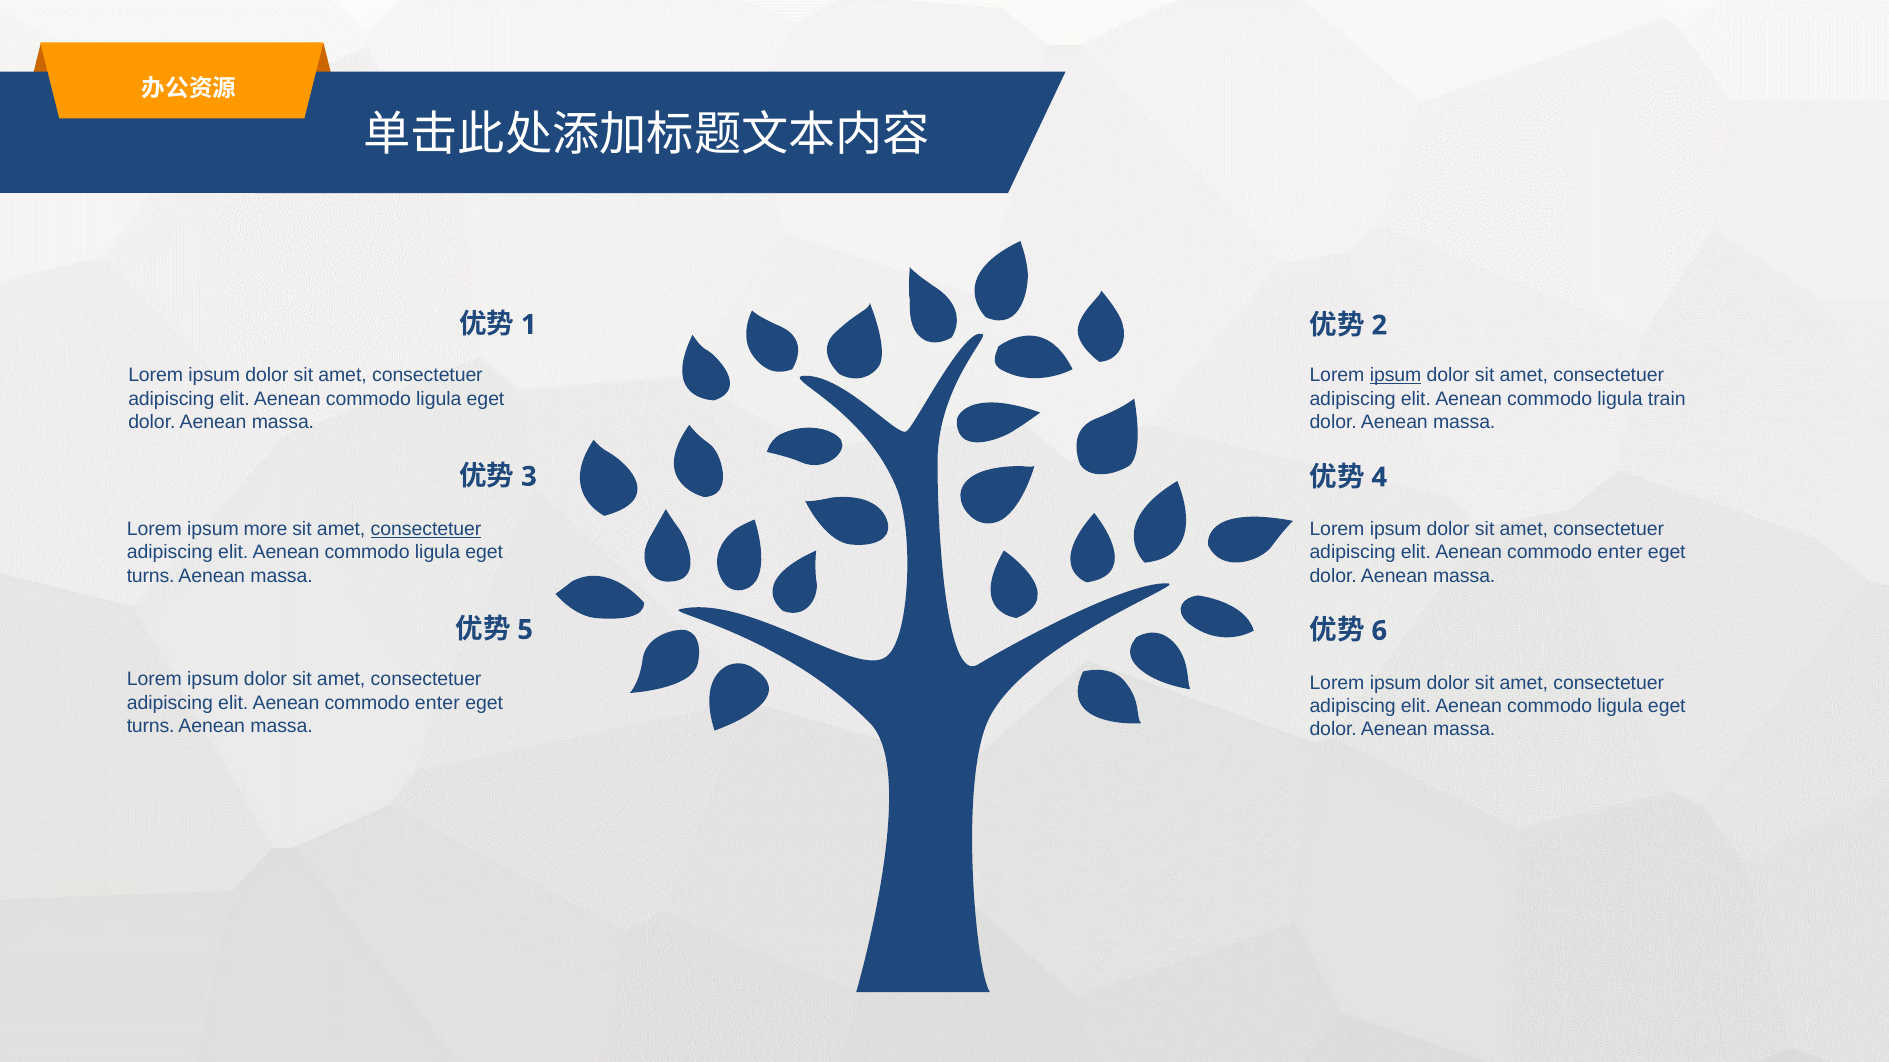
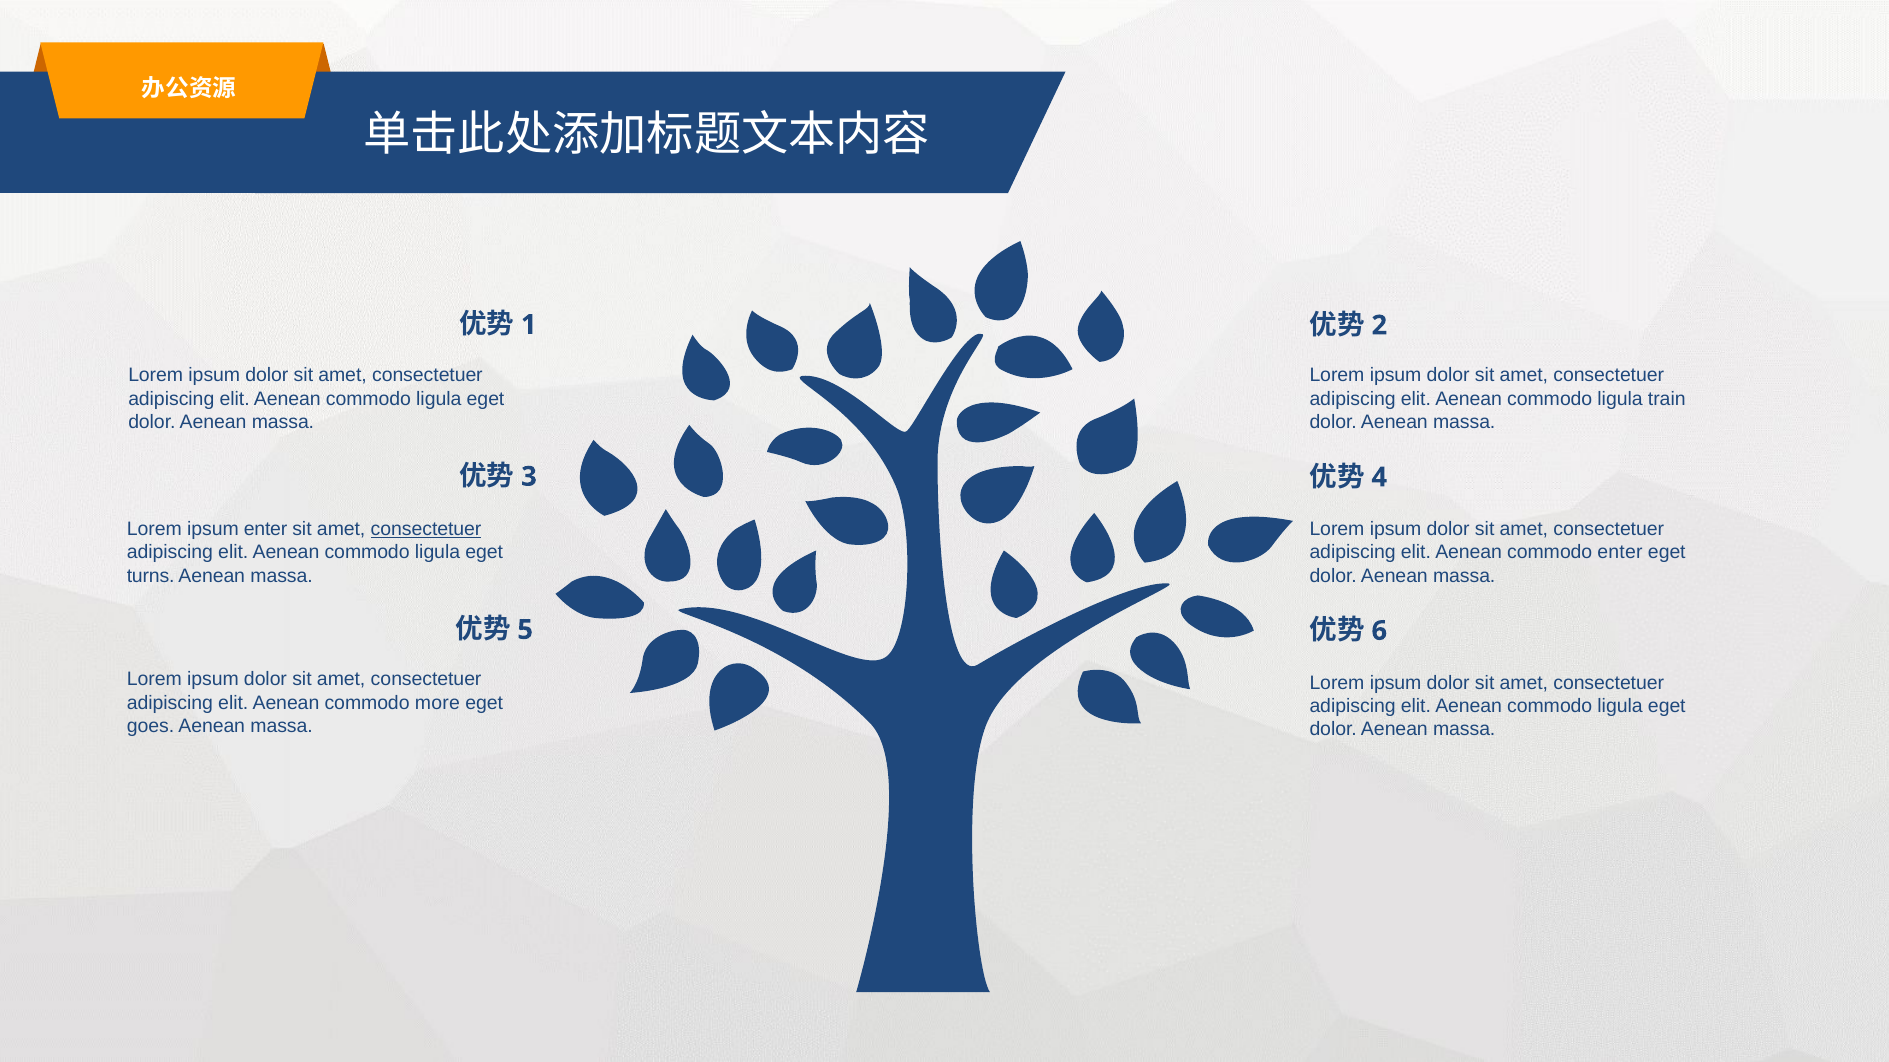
ipsum underline: present -> none (1396, 376)
ipsum more: more -> enter (266, 529)
enter: enter -> more (437, 703)
turns: turns -> goes (151, 727)
